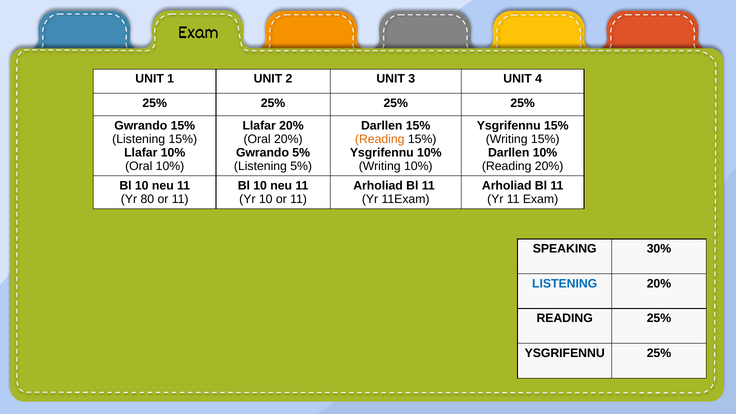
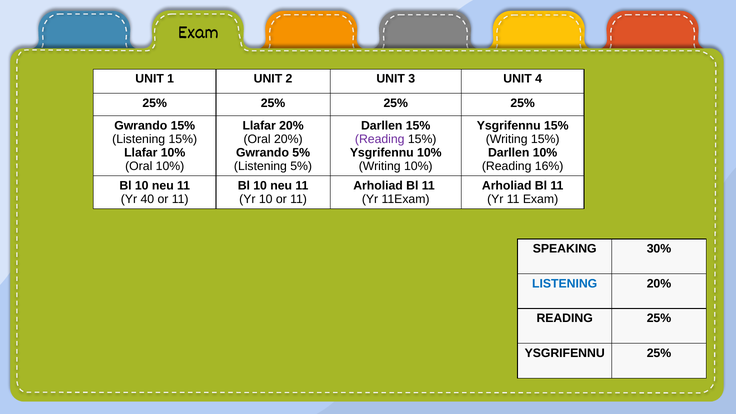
Reading colour: orange -> purple (380, 139)
Reading 20%: 20% -> 16% (549, 166)
80: 80 -> 40 (147, 199)
